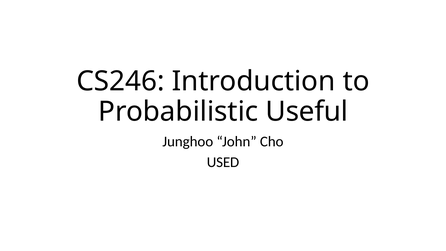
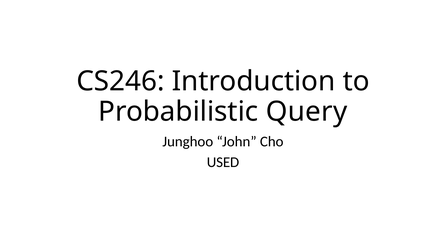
Useful: Useful -> Query (306, 111)
